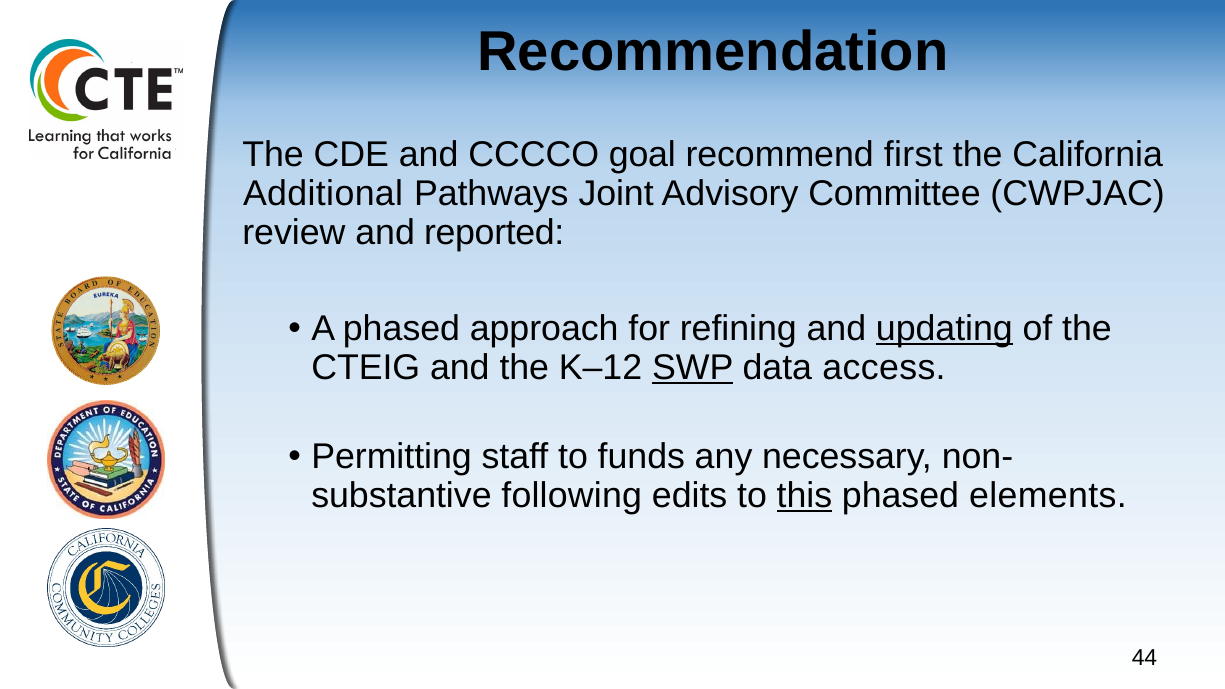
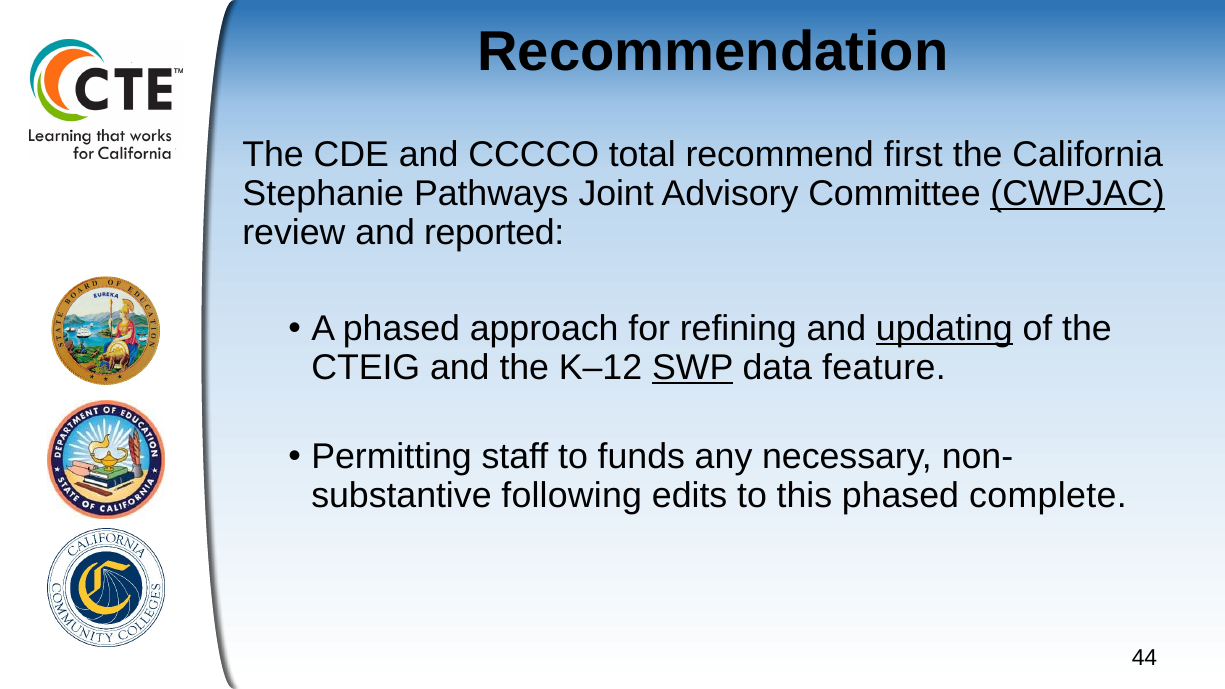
goal: goal -> total (642, 155)
Additional: Additional -> Stephanie (323, 194)
CWPJAC underline: none -> present (1078, 194)
access: access -> feature (884, 367)
this underline: present -> none (804, 496)
elements: elements -> complete (1048, 496)
